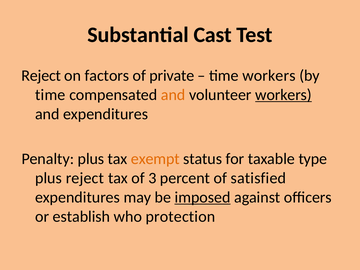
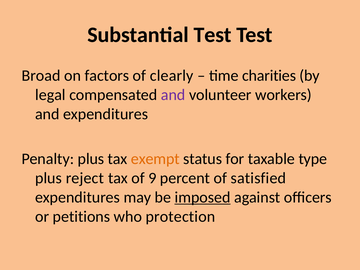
Substantial Cast: Cast -> Test (213, 35)
Reject: Reject -> Broad (41, 76)
private: private -> clearly (172, 76)
time workers: workers -> charities (269, 76)
time: time -> legal (50, 95)
and colour: orange -> purple (173, 95)
workers underline: present -> none (283, 95)
3: 3 -> 9 (152, 178)
establish: establish -> petitions (81, 216)
